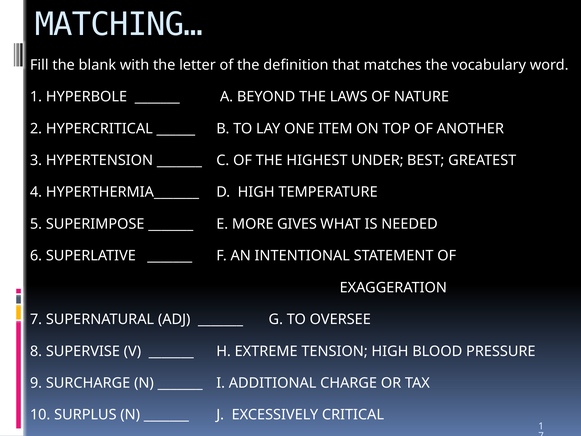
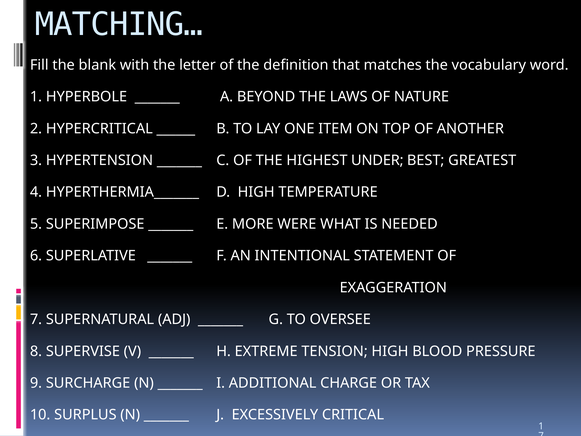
GIVES: GIVES -> WERE (297, 224)
